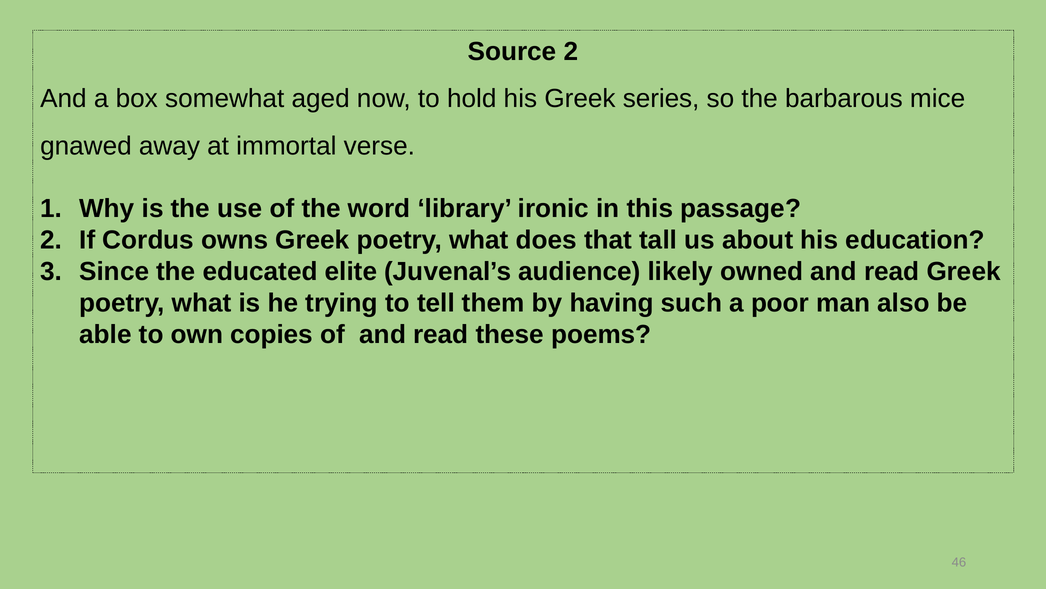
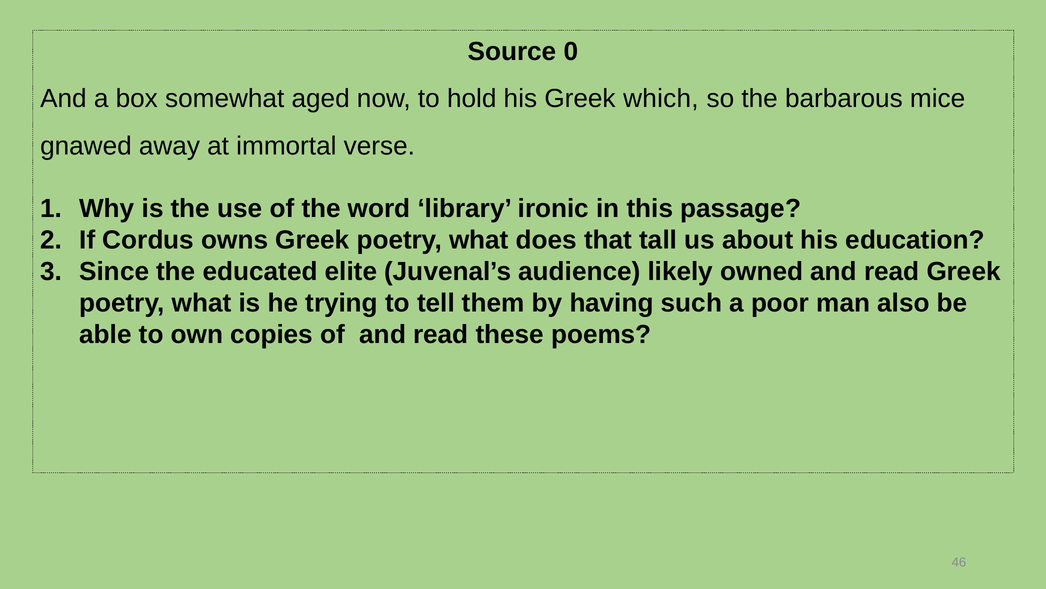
Source 2: 2 -> 0 (571, 52)
series: series -> which (661, 99)
